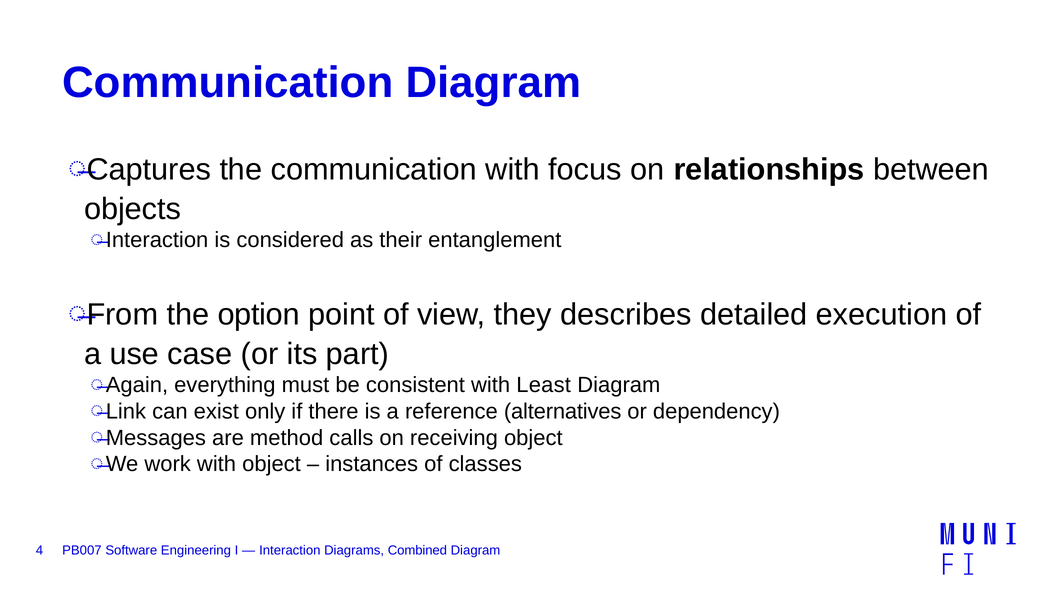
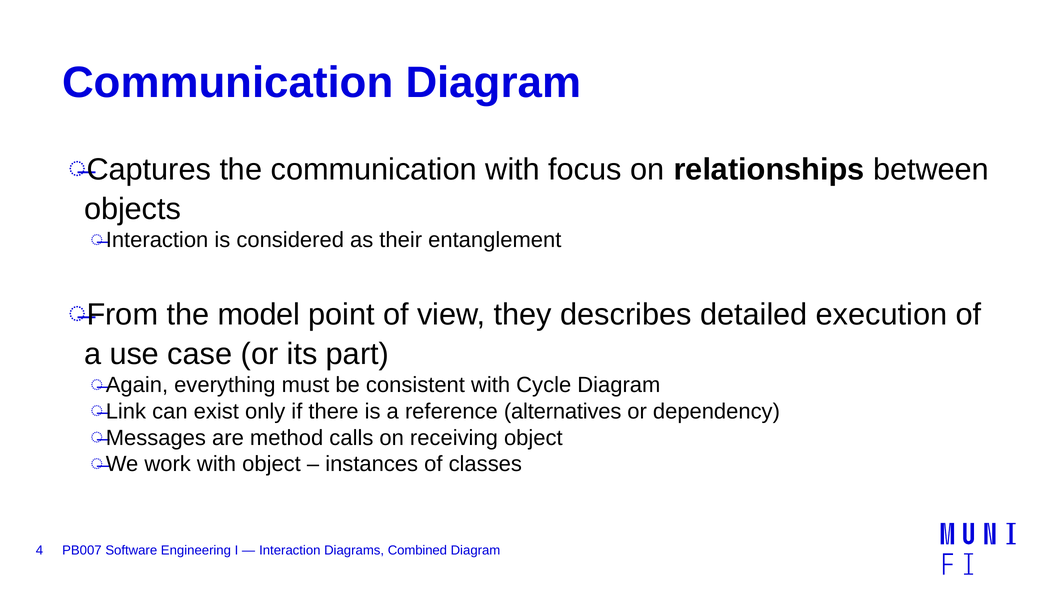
option: option -> model (259, 314)
Least: Least -> Cycle (544, 385)
